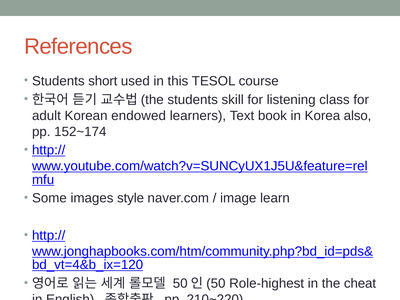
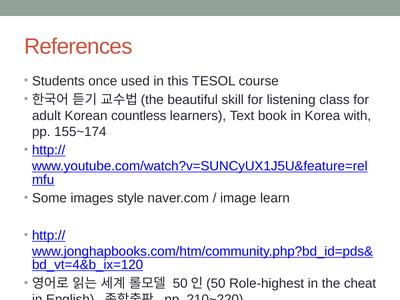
short: short -> once (103, 81)
students: students -> beautiful (193, 100)
endowed: endowed -> countless (139, 116)
also: also -> with (358, 116)
152~174: 152~174 -> 155~174 (80, 132)
